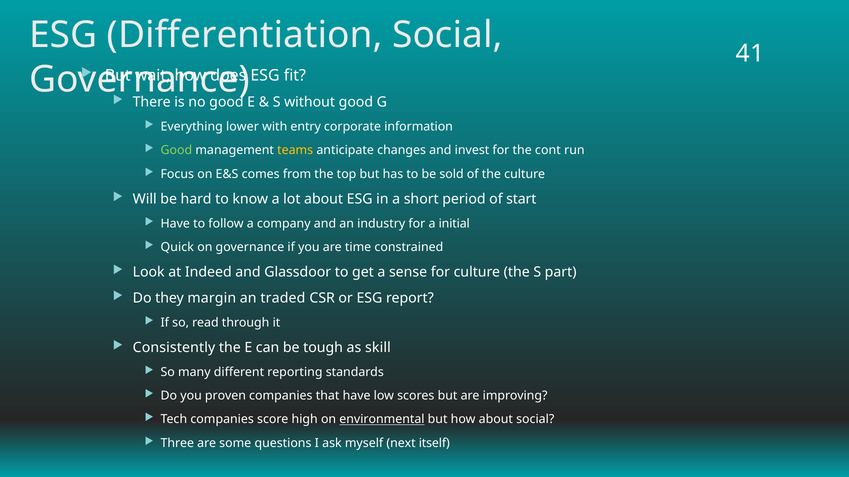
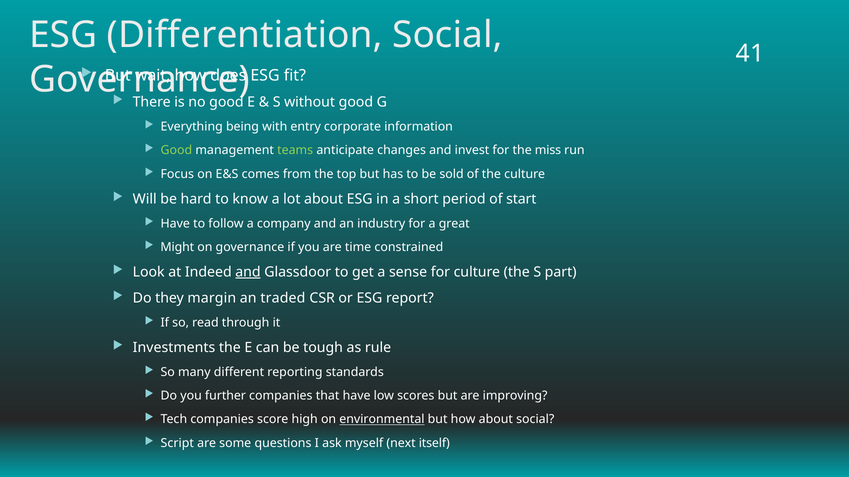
lower: lower -> being (242, 127)
teams colour: yellow -> light green (295, 151)
cont: cont -> miss (548, 151)
initial: initial -> great (454, 224)
Quick: Quick -> Might (177, 248)
and underline: none -> present (248, 272)
Consistently: Consistently -> Investments (174, 348)
skill: skill -> rule (378, 348)
proven: proven -> further (225, 396)
Three: Three -> Script (177, 444)
